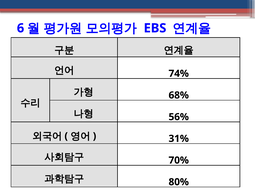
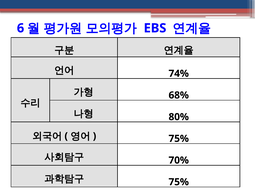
56%: 56% -> 80% (179, 116)
31%: 31% -> 75% (179, 138)
80%: 80% -> 75% (179, 181)
